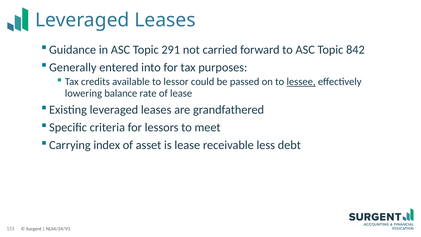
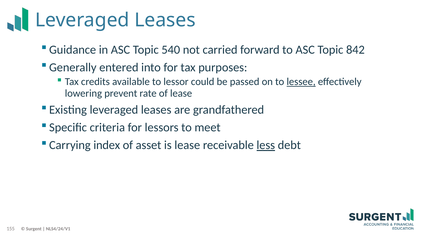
291: 291 -> 540 (171, 50)
balance: balance -> prevent (121, 93)
less underline: none -> present (266, 145)
